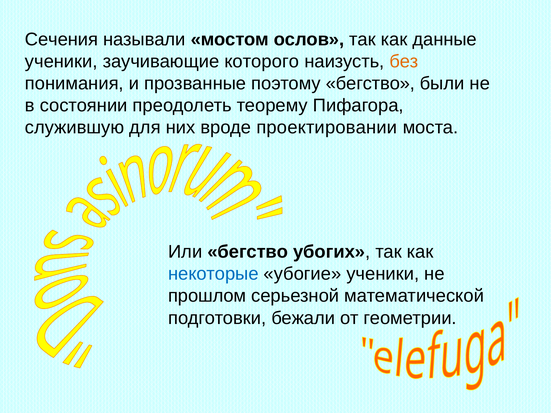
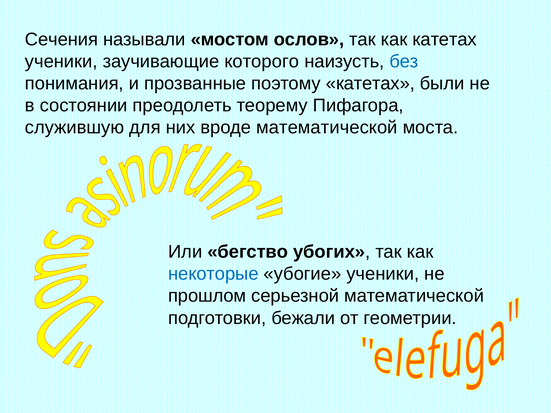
как данные: данные -> катетах (445, 39)
без colour: orange -> blue (404, 61)
поэтому бегство: бегство -> катетах (370, 83)
вроде проектировании: проектировании -> математической (327, 128)
